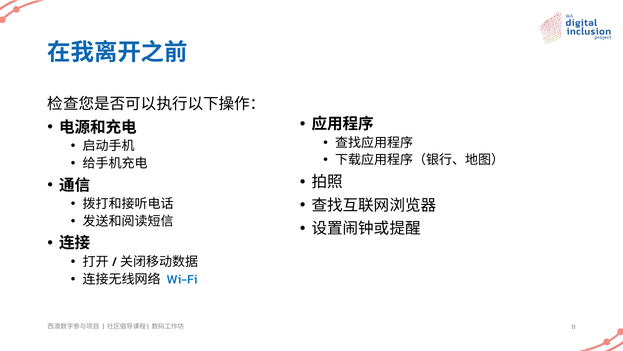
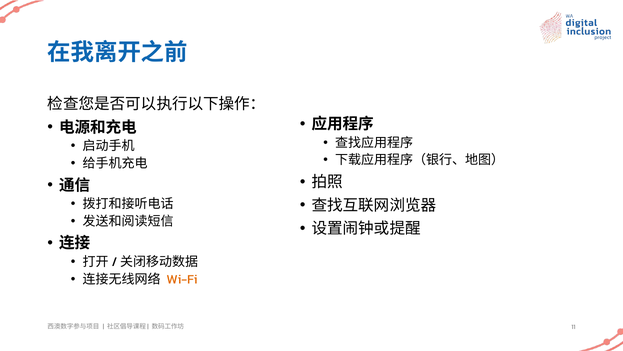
Wi-Fi colour: blue -> orange (182, 279)
